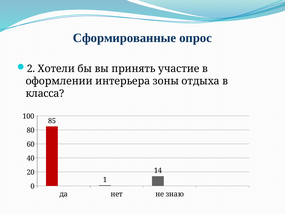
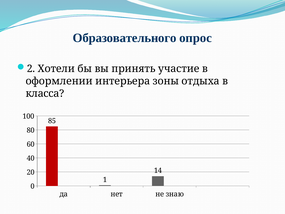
Сформированные: Сформированные -> Образовательного (125, 38)
